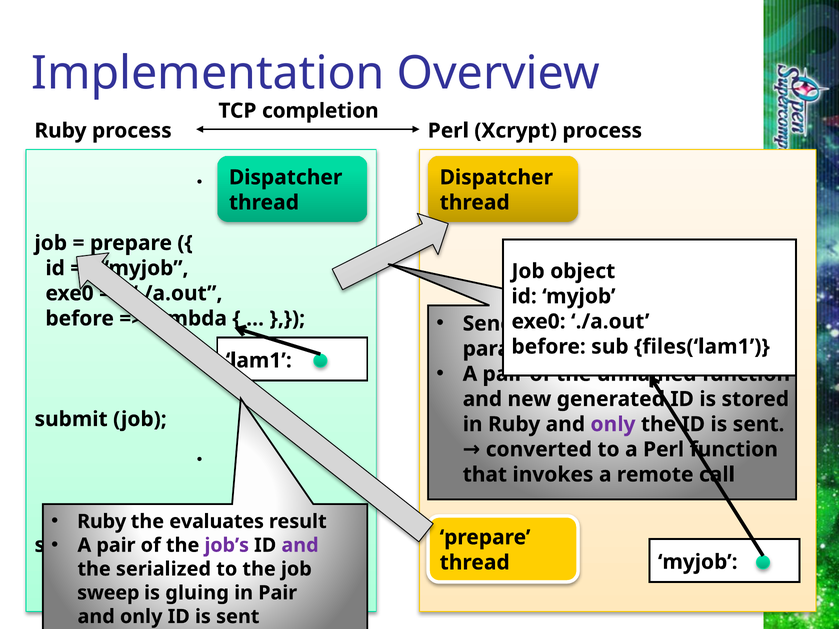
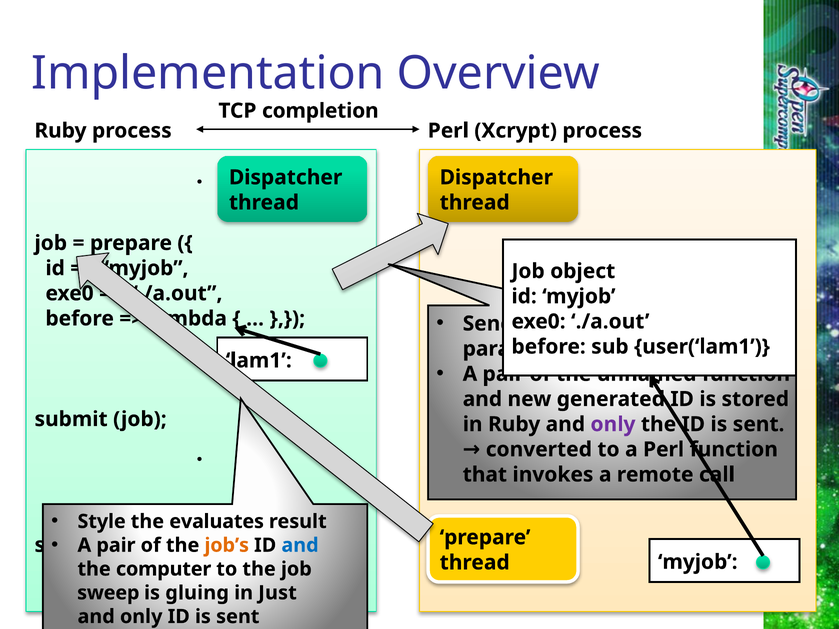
files(‘lam1: files(‘lam1 -> user(‘lam1 (702, 347)
Ruby: Ruby -> Style (102, 522)
job’s colour: purple -> orange (227, 545)
and colour: purple -> blue (300, 545)
the serialized: serialized -> computer (164, 569)
in Pair: Pair -> Just (278, 593)
